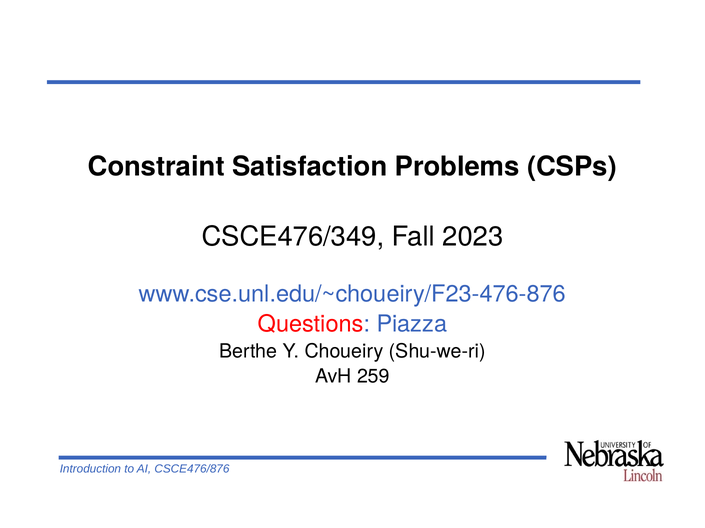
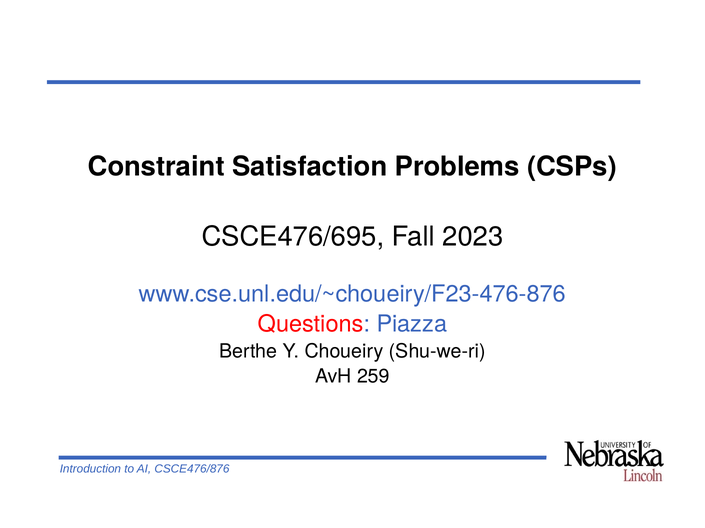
CSCE476/349: CSCE476/349 -> CSCE476/695 (293, 237)
